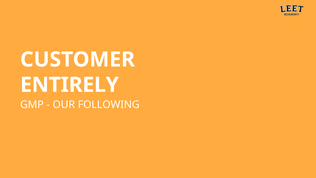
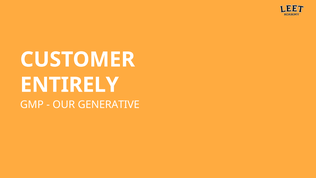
FOLLOWING: FOLLOWING -> GENERATIVE (109, 104)
